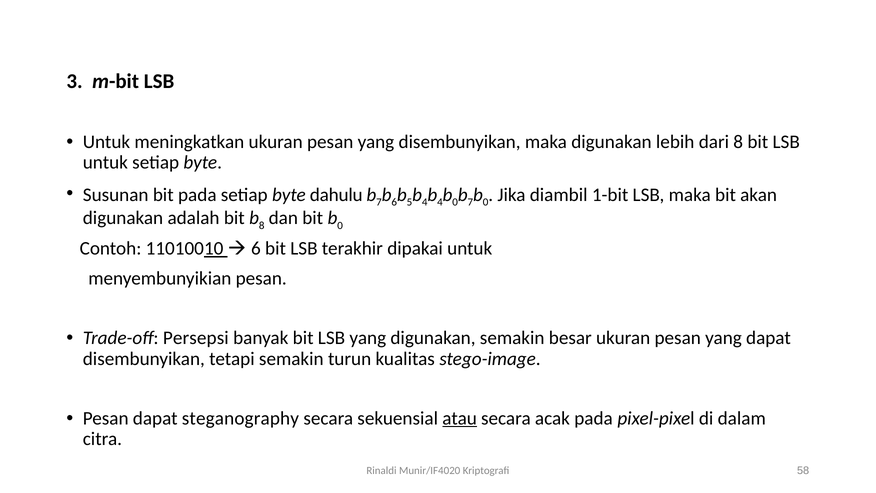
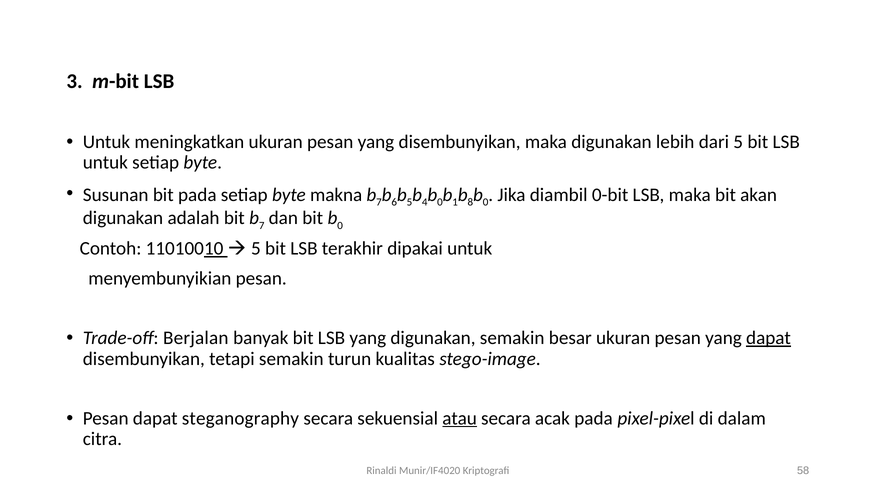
dari 8: 8 -> 5 (738, 142)
dahulu: dahulu -> makna (336, 195)
4: 4 -> 0 (440, 202)
0: 0 -> 1 (455, 202)
7: 7 -> 8 (470, 202)
1-bit: 1-bit -> 0-bit (610, 195)
8: 8 -> 7 (262, 225)
6: 6 -> 5 (256, 248)
Persepsi: Persepsi -> Berjalan (196, 338)
dapat underline: none -> present (768, 338)
